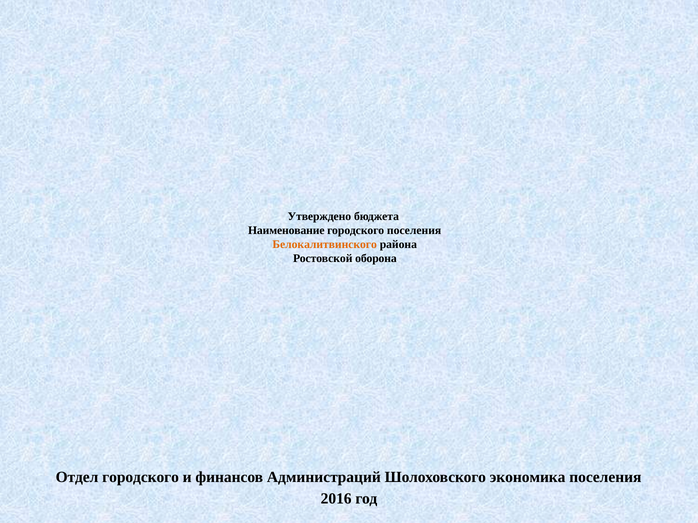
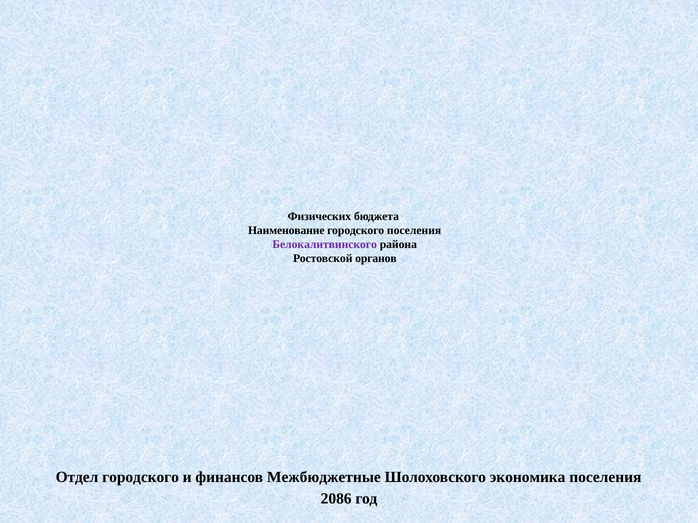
Утверждено: Утверждено -> Физических (319, 217)
Белокалитвинского colour: orange -> purple (325, 245)
оборона: оборона -> органов (376, 259)
Администраций: Администраций -> Межбюджетные (324, 477)
2016: 2016 -> 2086 (336, 499)
